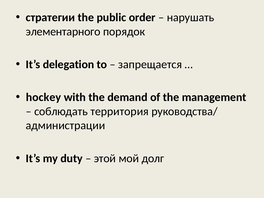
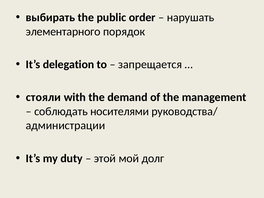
стратегии: стратегии -> выбирать (50, 17)
hockey: hockey -> стояли (43, 97)
территория: территория -> носителями (120, 111)
